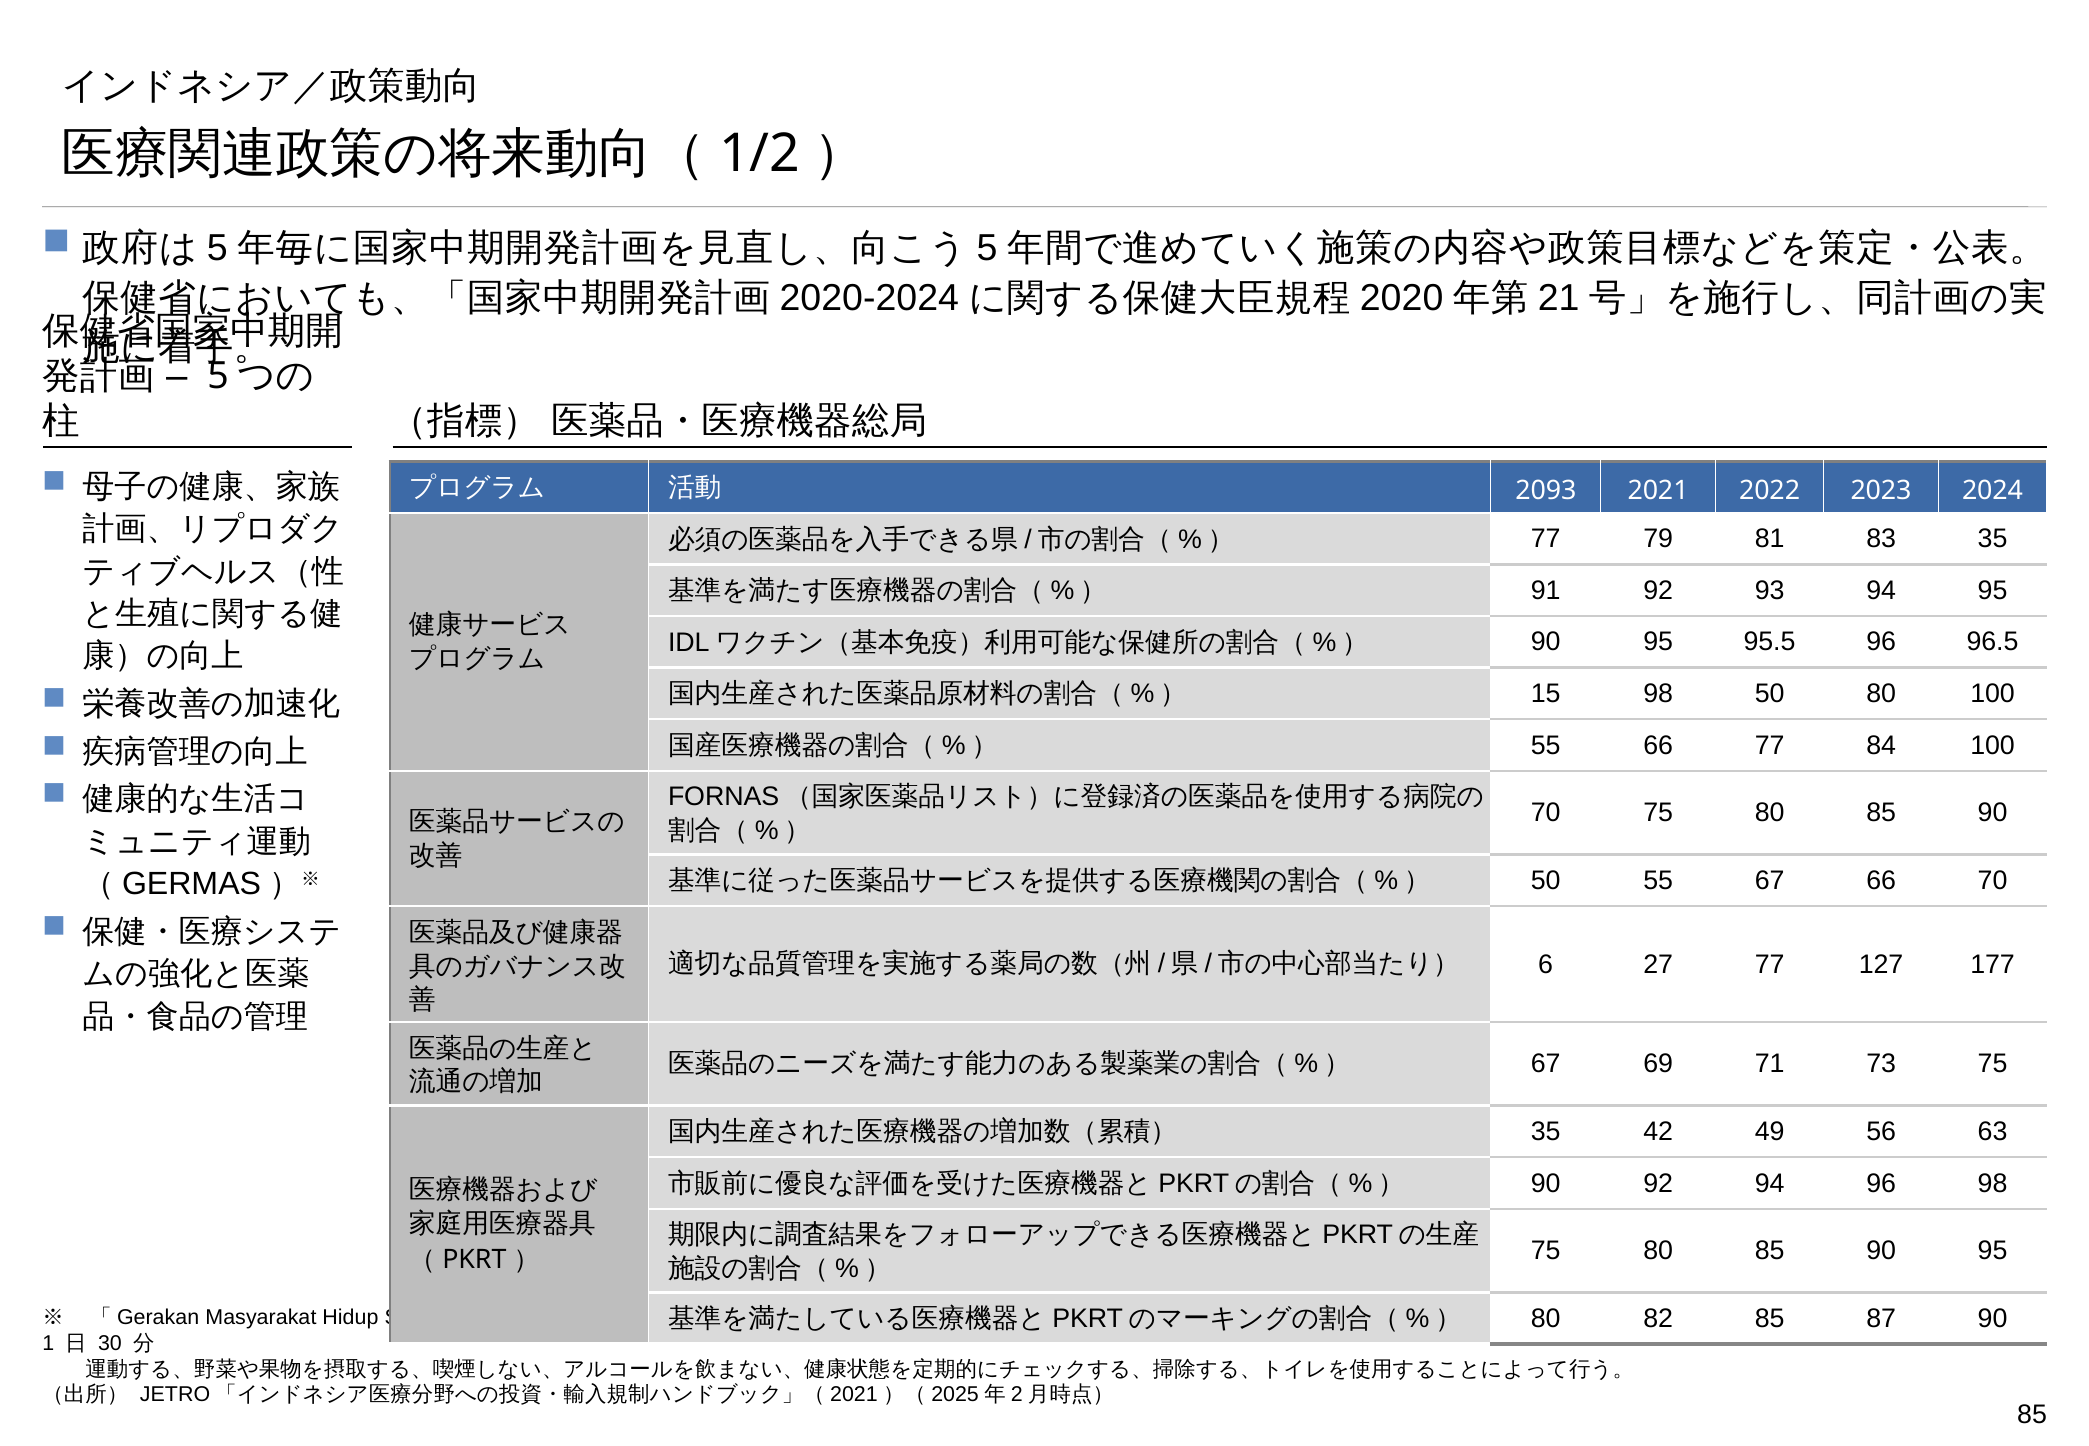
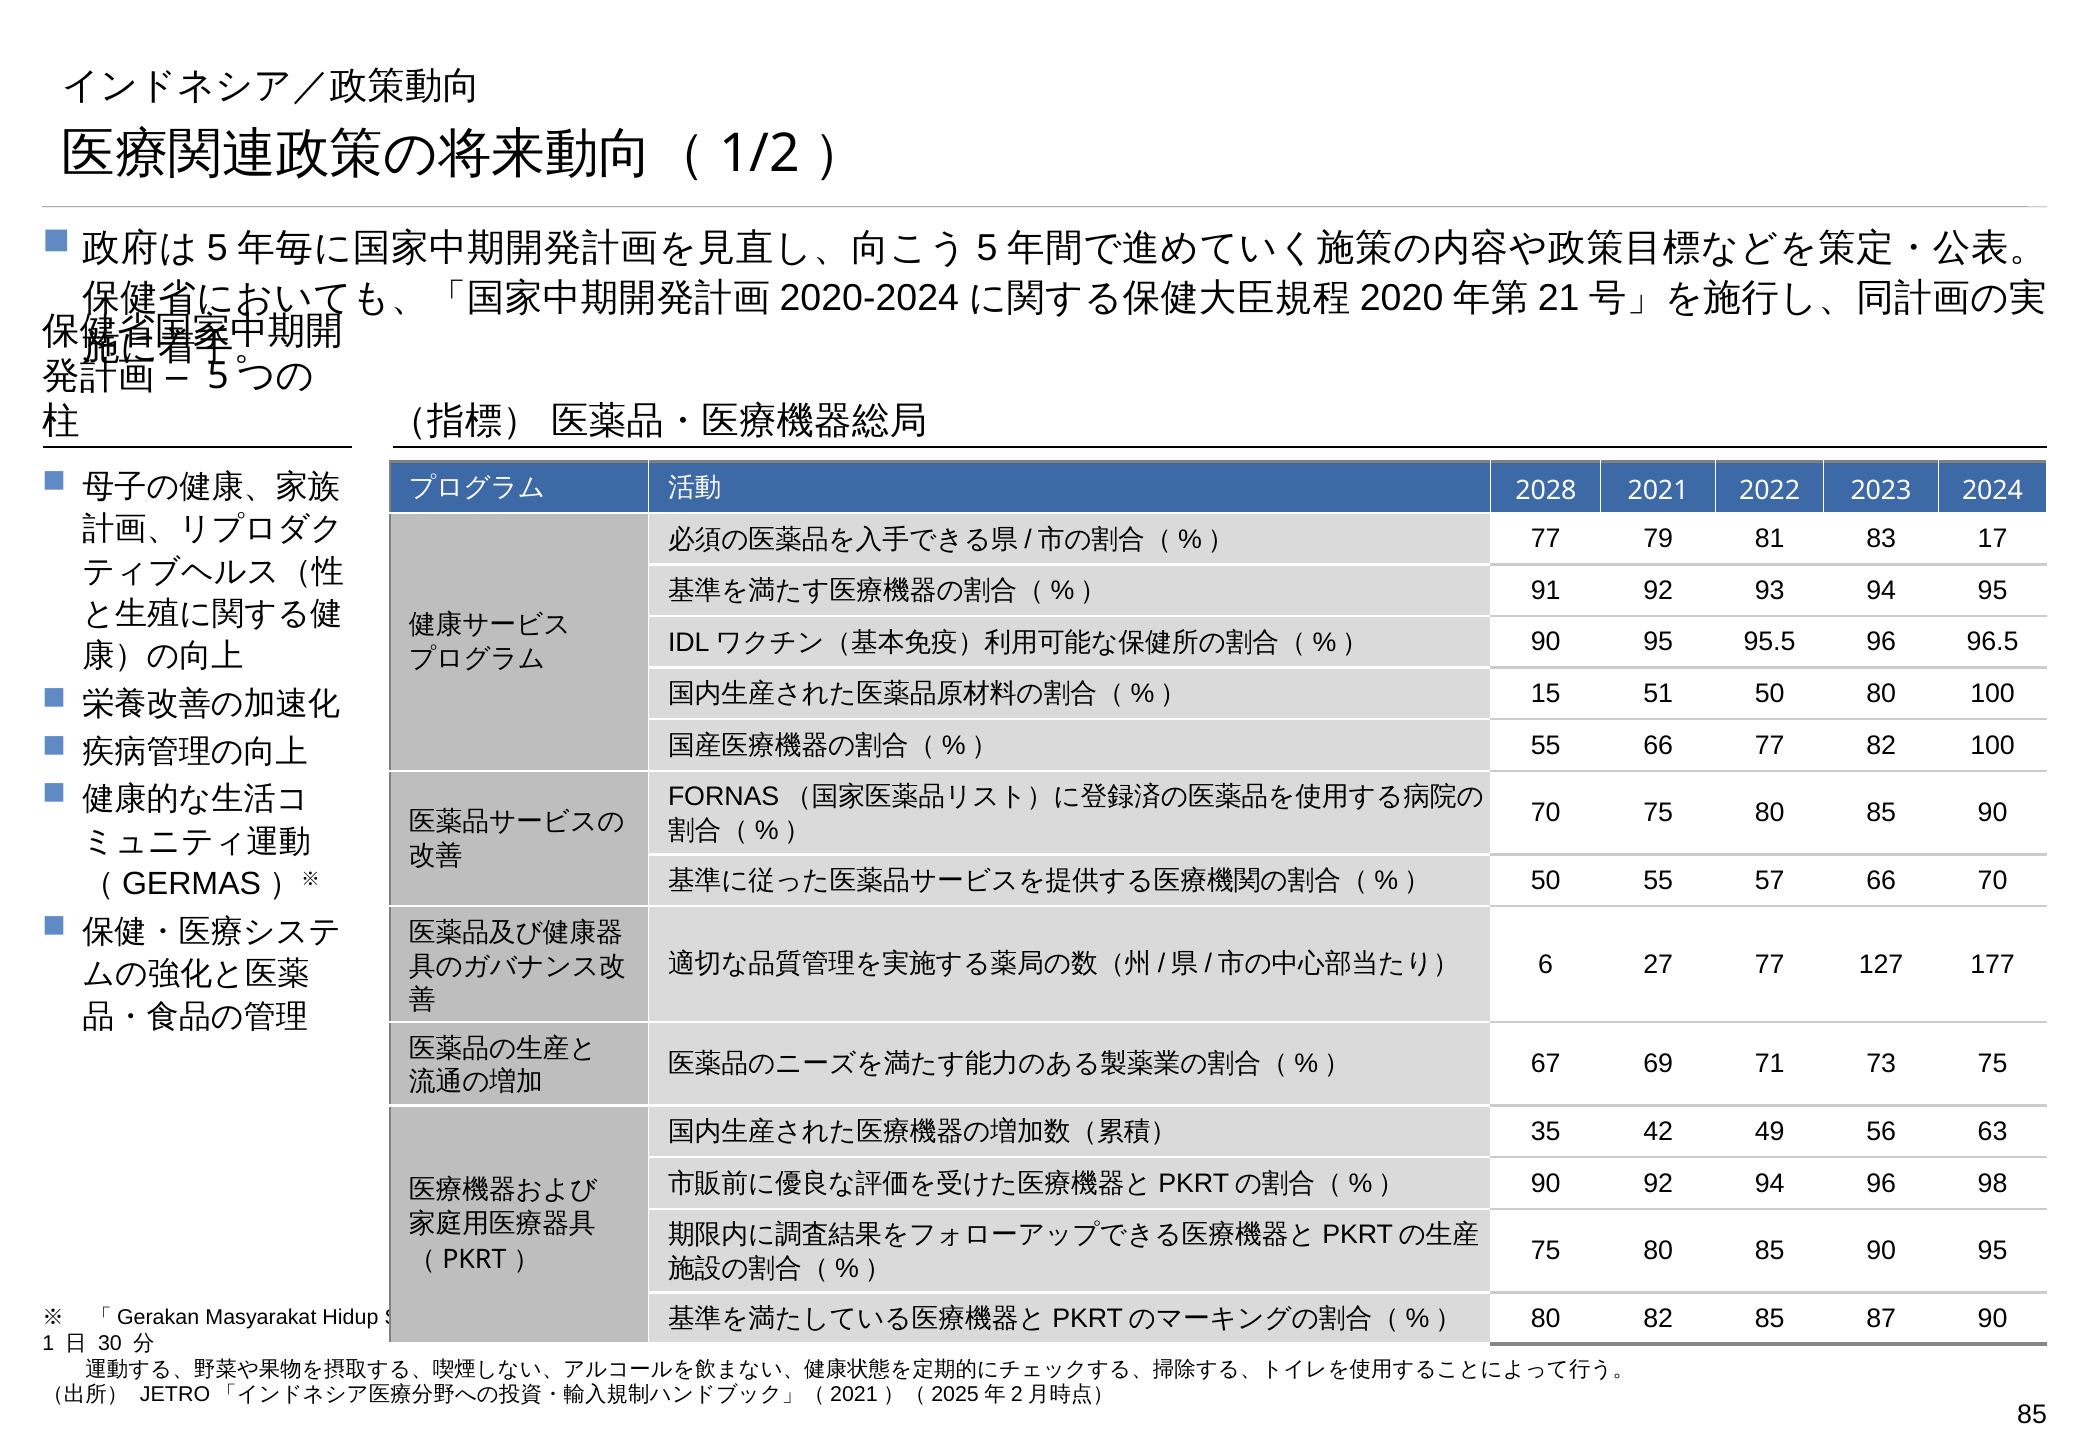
2093: 2093 -> 2028 (1546, 491)
83 35: 35 -> 17 (1993, 539)
15 98: 98 -> 51 (1658, 694)
77 84: 84 -> 82 (1881, 745)
55 67: 67 -> 57 (1770, 881)
